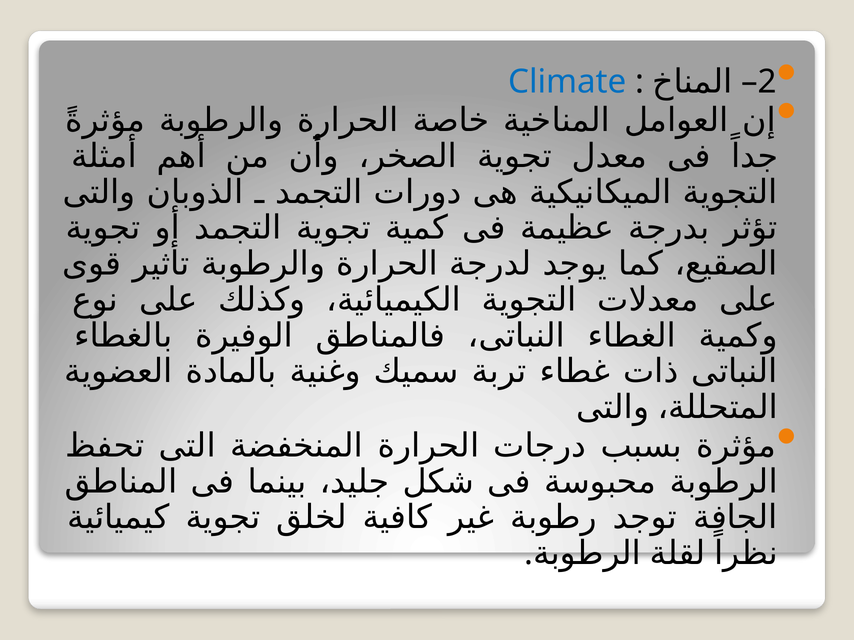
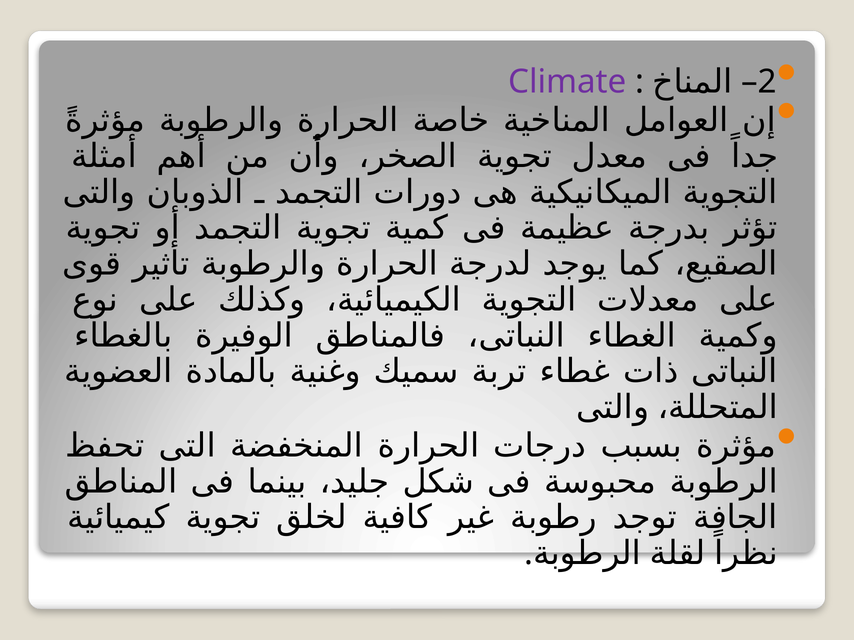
Climate colour: blue -> purple (567, 82)
